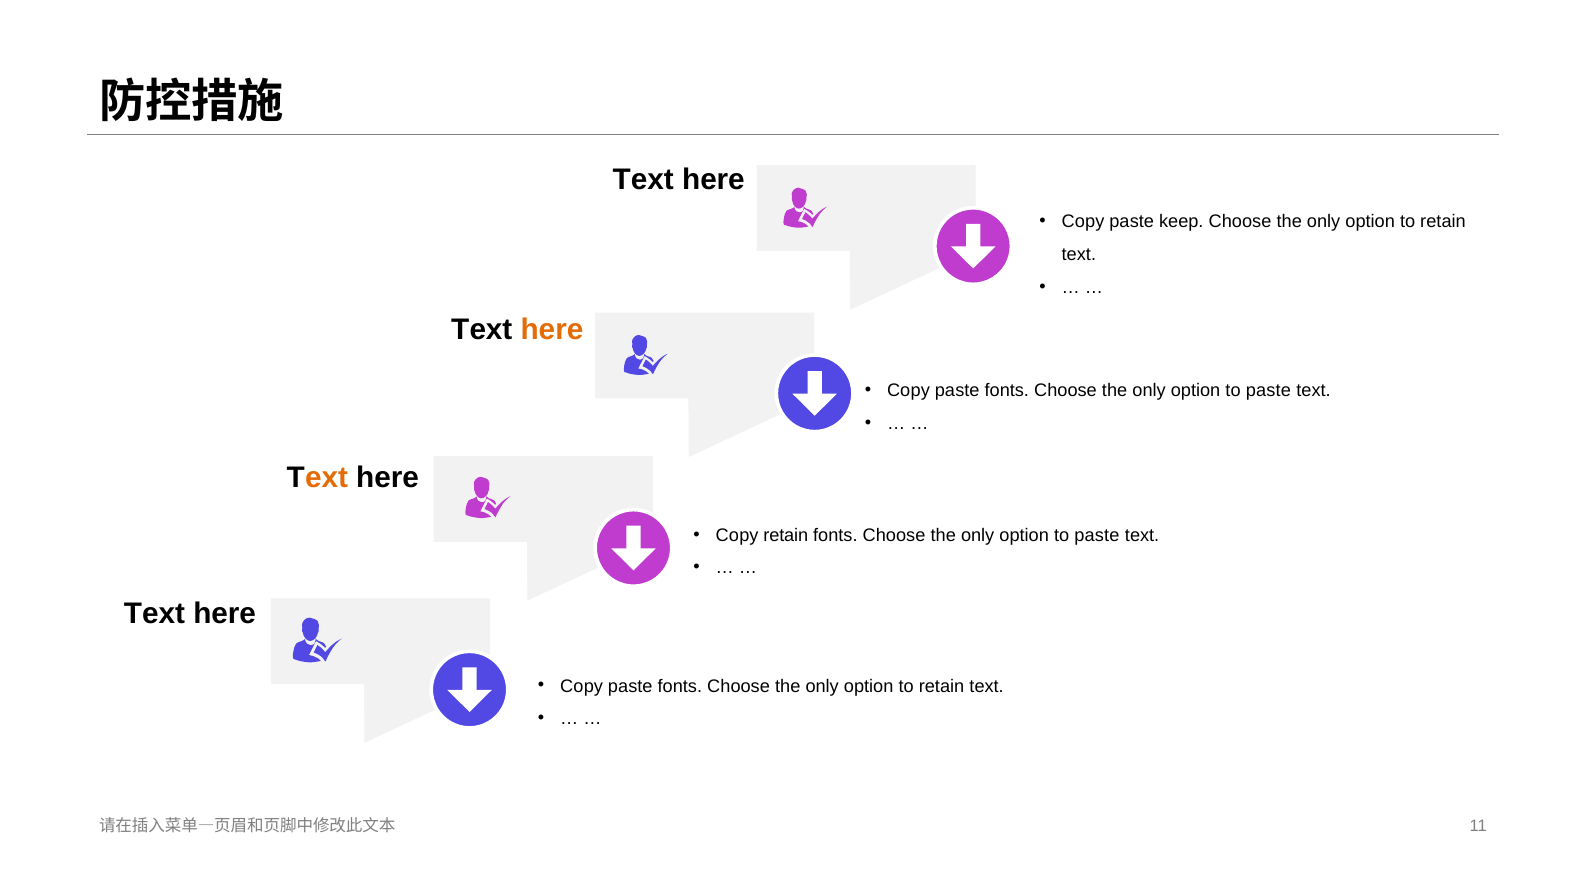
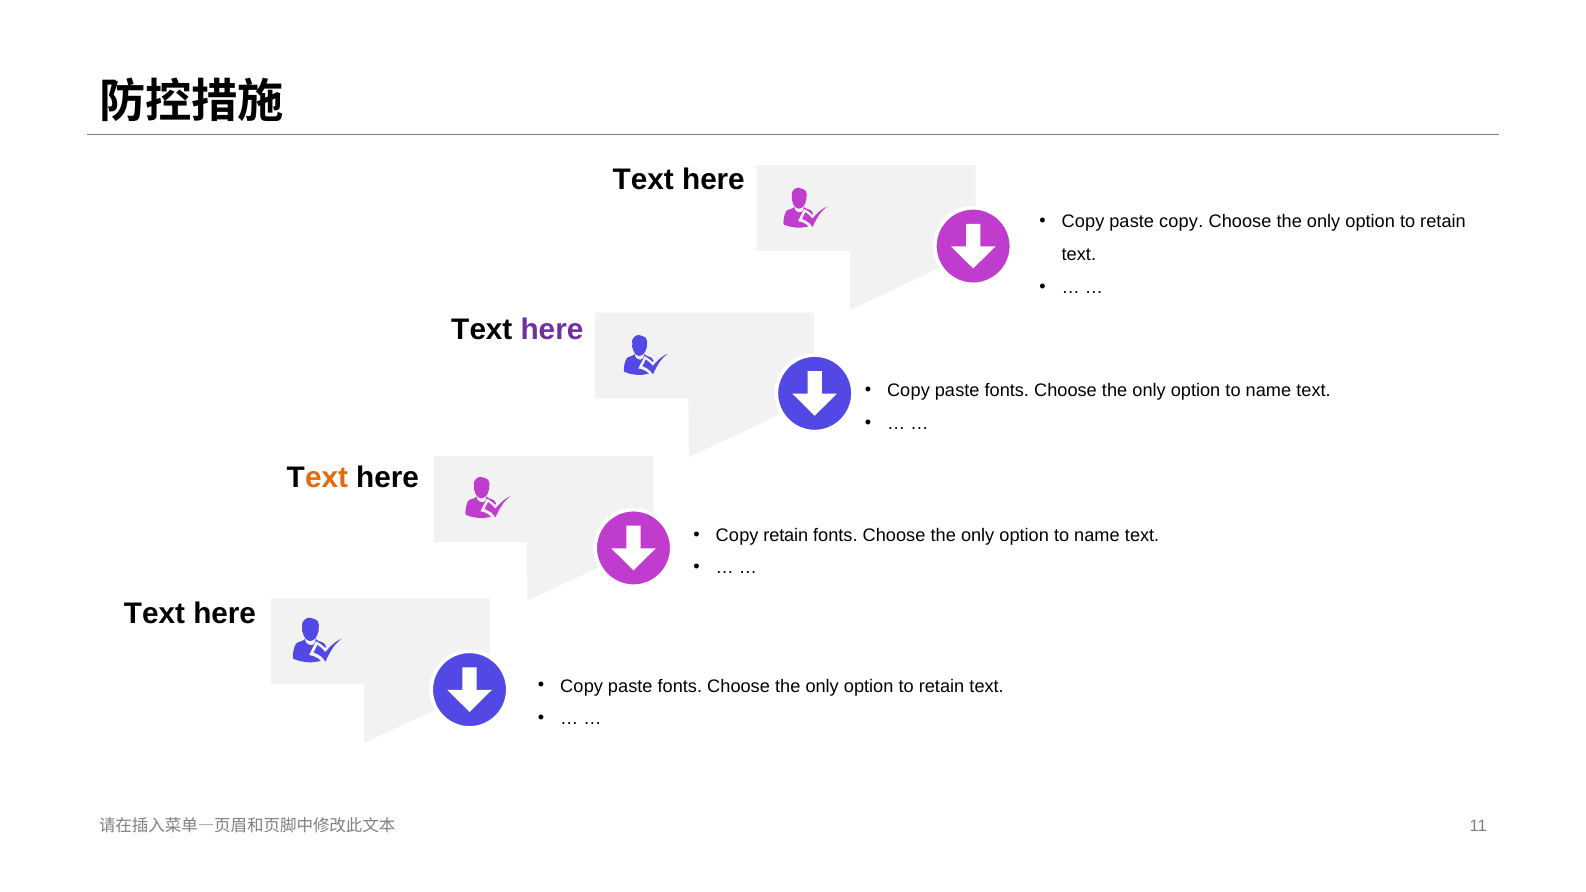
keep: keep -> copy (1181, 222)
here colour: orange -> purple (552, 330)
paste: paste -> name (1268, 391)
paste: paste -> name (1097, 535)
